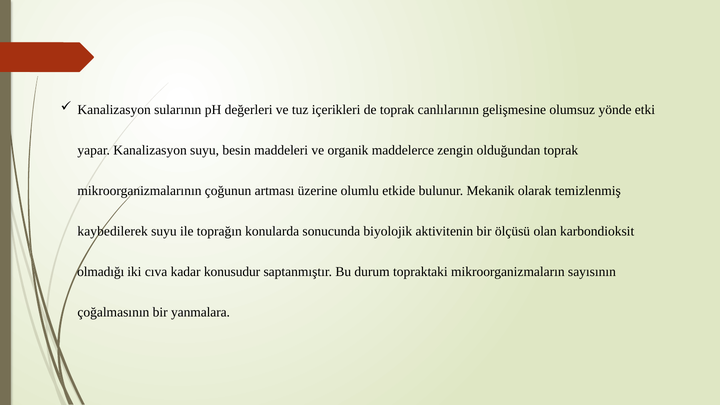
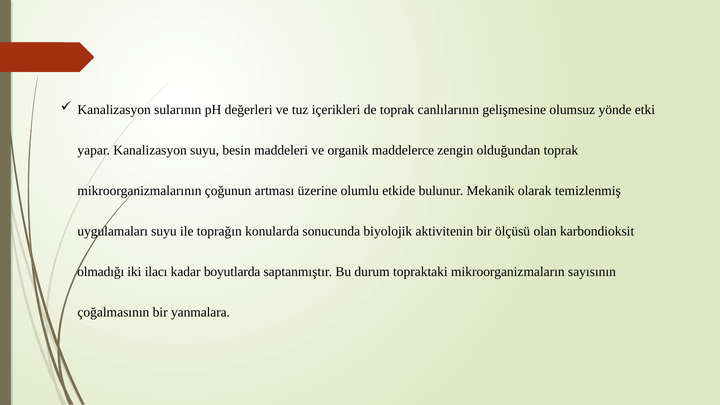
kaybedilerek: kaybedilerek -> uygulamaları (113, 231)
cıva: cıva -> ilacı (156, 272)
konusudur: konusudur -> boyutlarda (232, 272)
